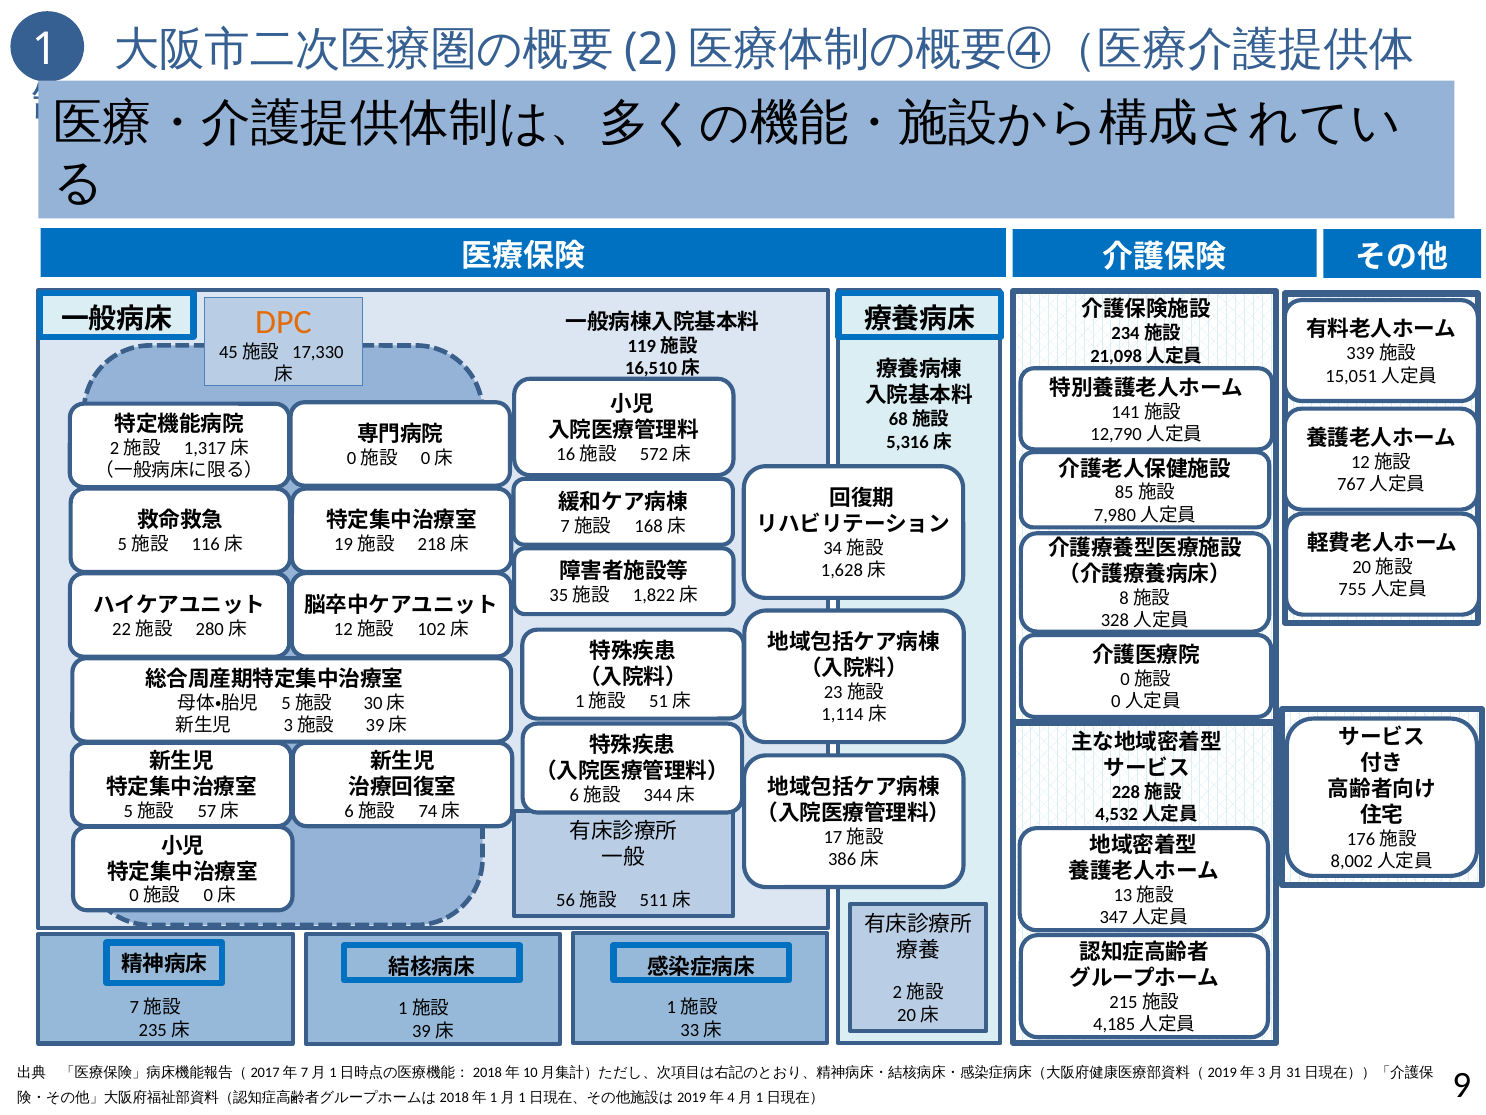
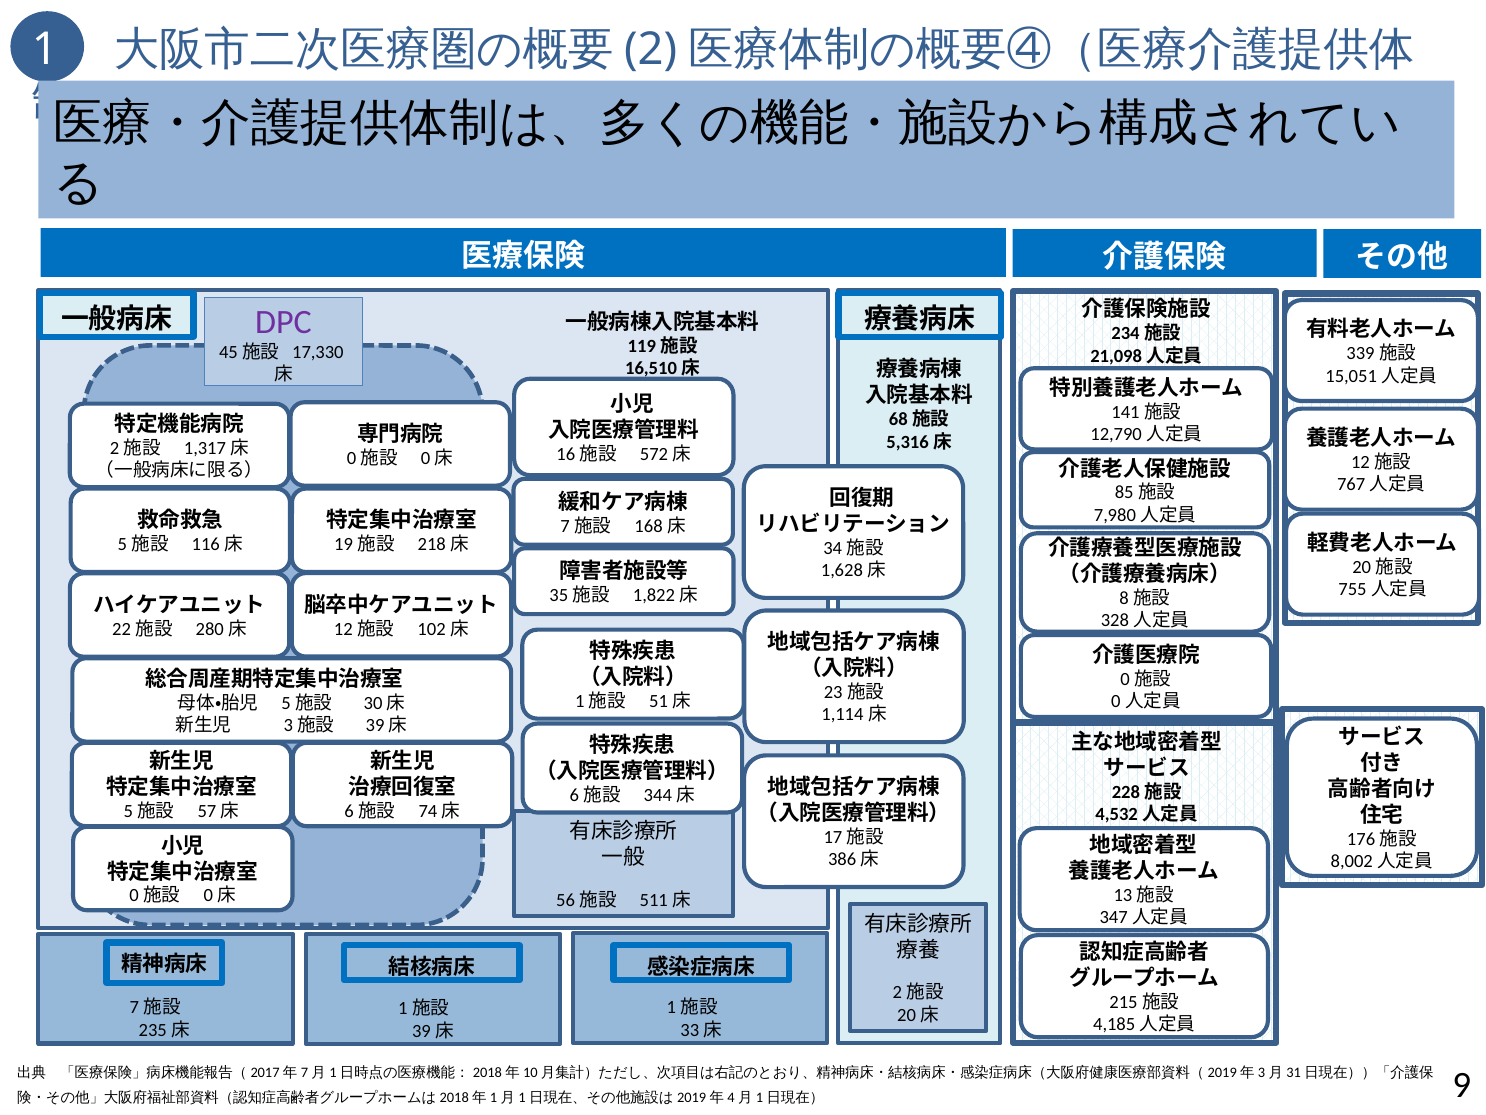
DPC colour: orange -> purple (283, 322)
